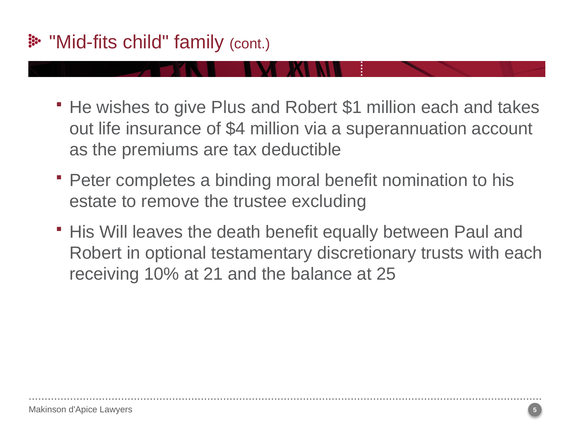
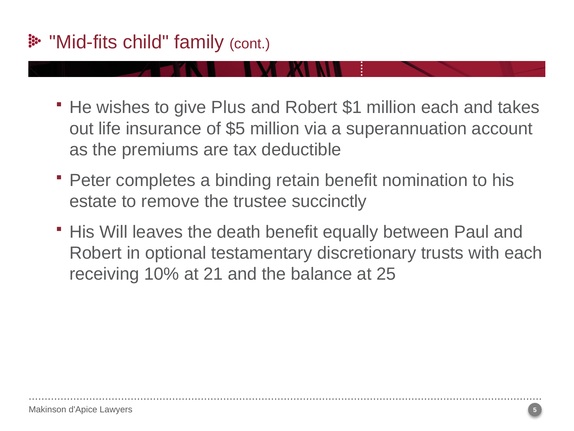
$4: $4 -> $5 (235, 128)
moral: moral -> retain (298, 180)
excluding: excluding -> succinctly (329, 201)
